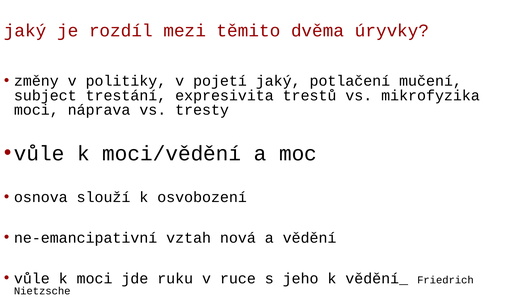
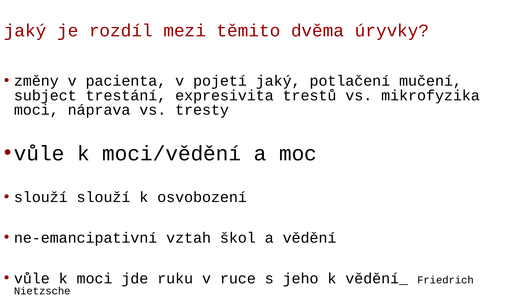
politiky: politiky -> pacienta (126, 81)
osnova: osnova -> slouží (41, 197)
nová: nová -> škol (238, 238)
